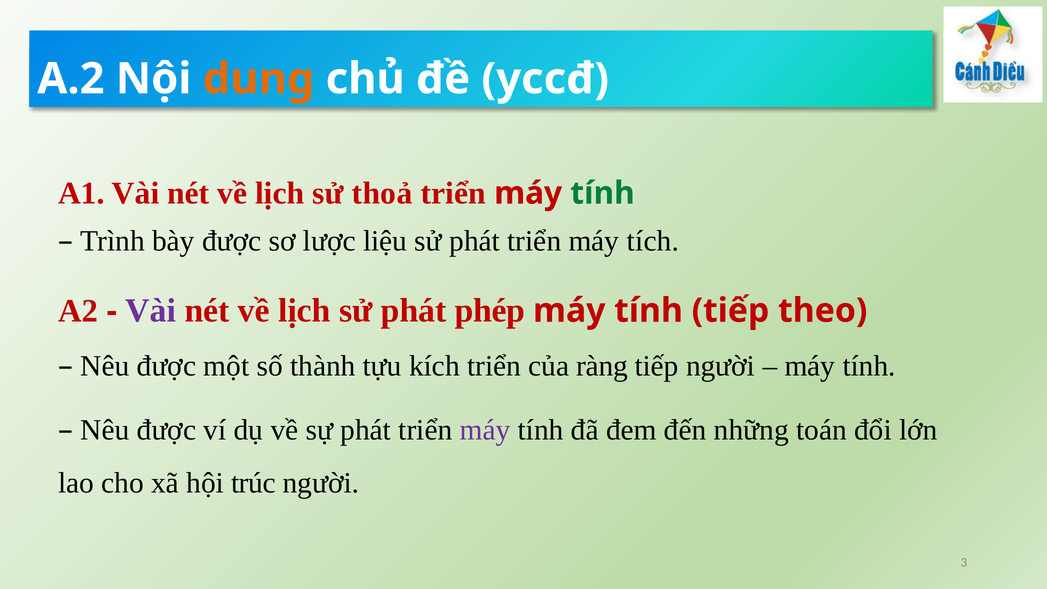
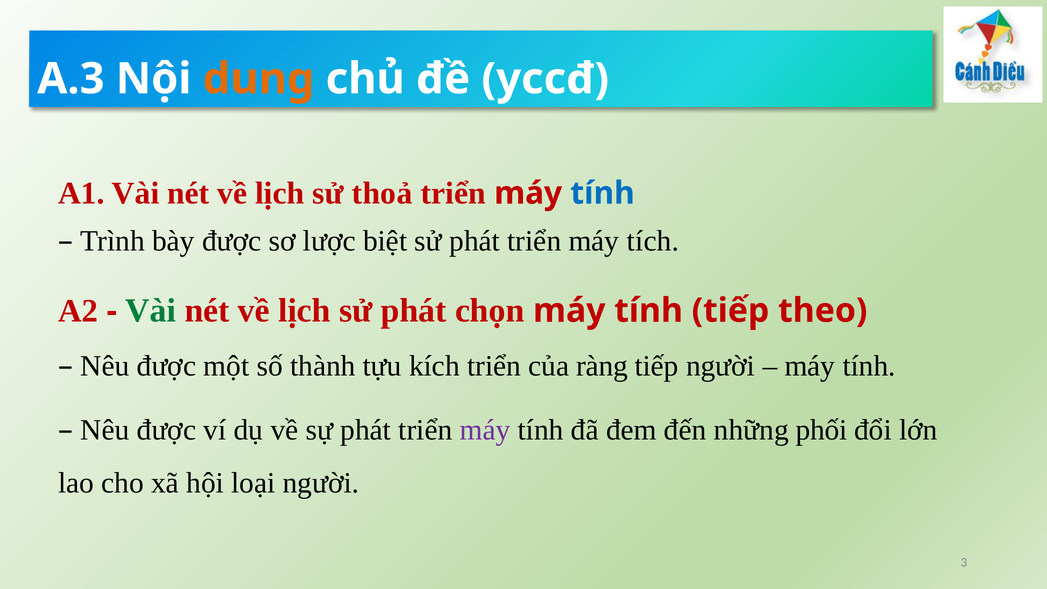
A.2: A.2 -> A.3 (71, 79)
tính colour: green -> blue (603, 193)
liệu: liệu -> biệt (385, 241)
Vài colour: purple -> green (151, 311)
phép: phép -> chọn (490, 311)
toán: toán -> phối (822, 430)
trúc: trúc -> loại (253, 483)
